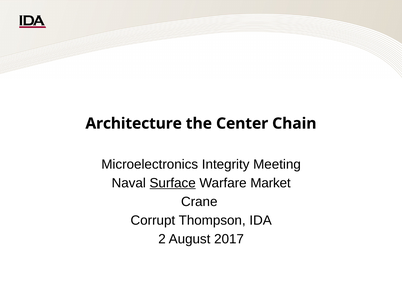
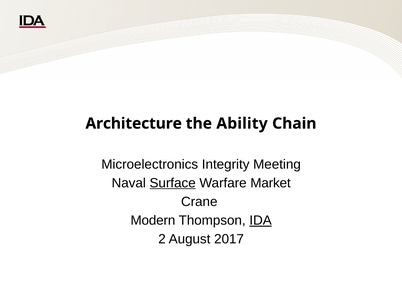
Center: Center -> Ability (242, 124)
Corrupt: Corrupt -> Modern (153, 221)
IDA underline: none -> present (261, 221)
